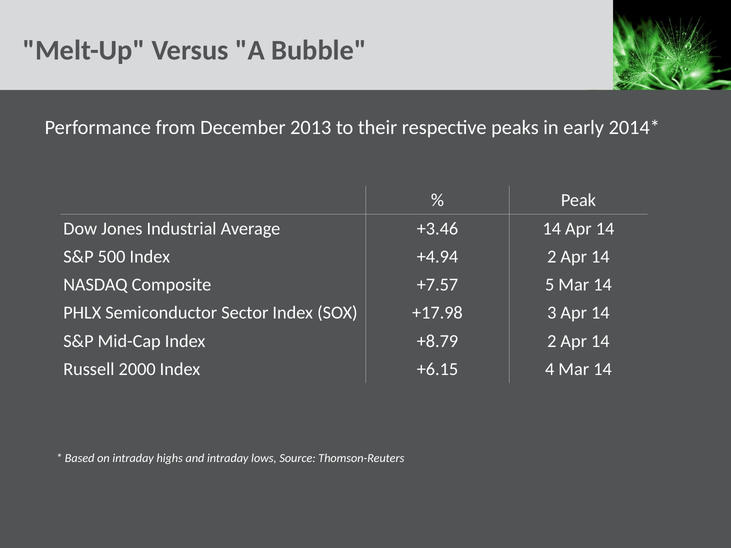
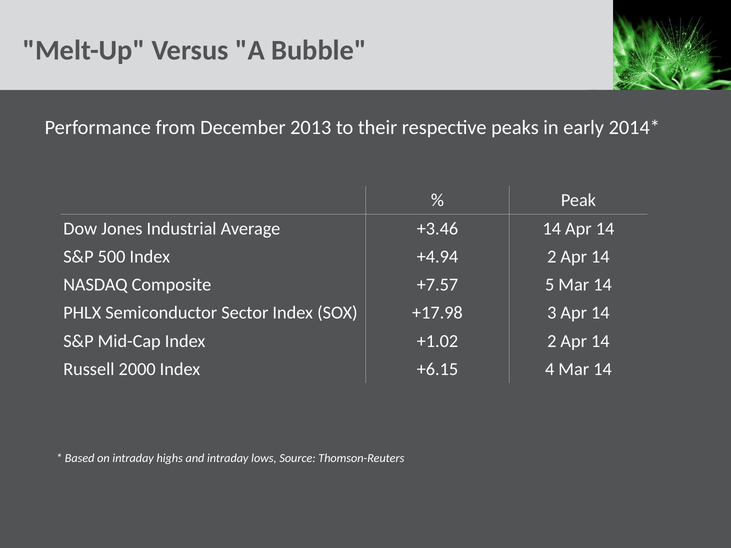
+8.79: +8.79 -> +1.02 (437, 341)
